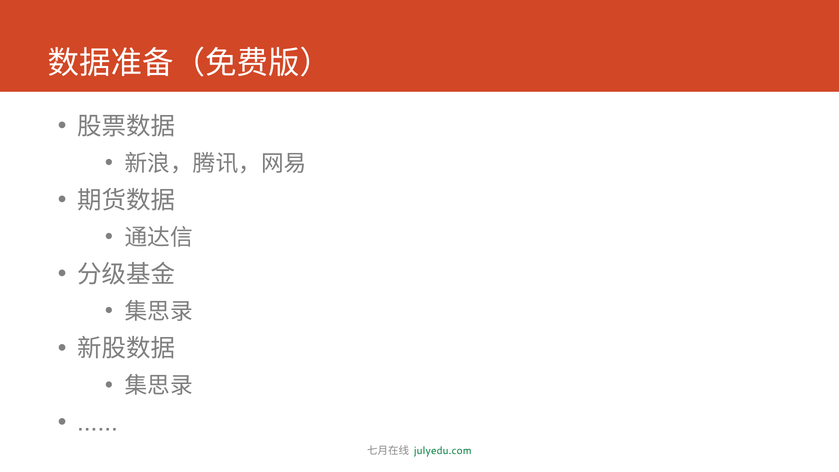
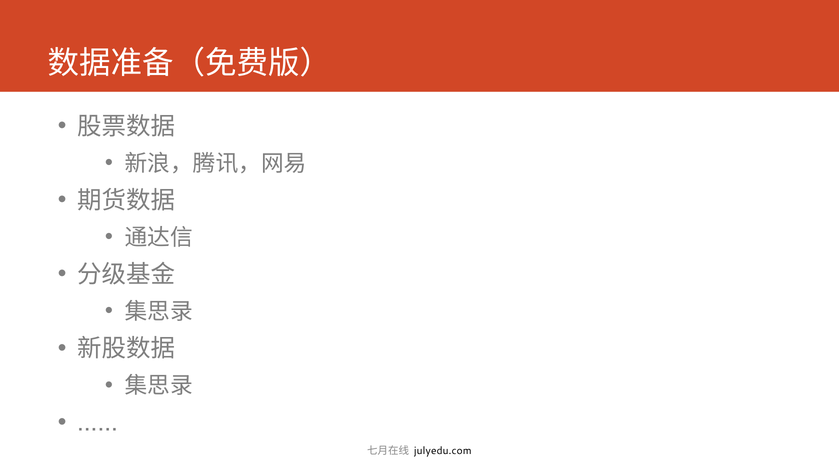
julyedu.com colour: green -> black (443, 451)
